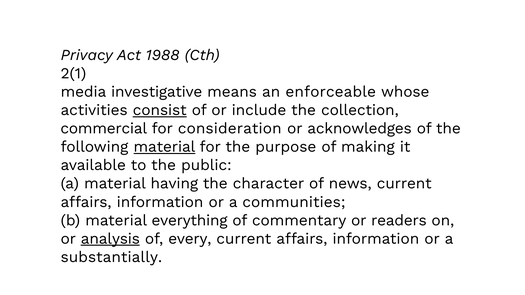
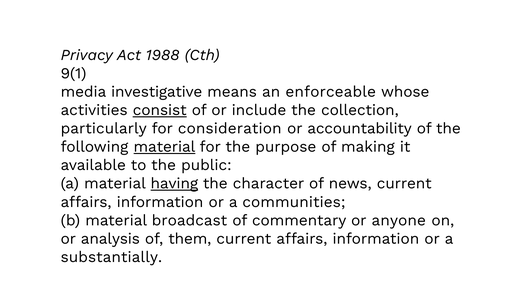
2(1: 2(1 -> 9(1 (73, 73)
commercial: commercial -> particularly (104, 129)
acknowledges: acknowledges -> accountability (360, 129)
having underline: none -> present (174, 184)
everything: everything -> broadcast (189, 221)
readers: readers -> anyone (399, 221)
analysis underline: present -> none (110, 239)
every: every -> them (190, 239)
